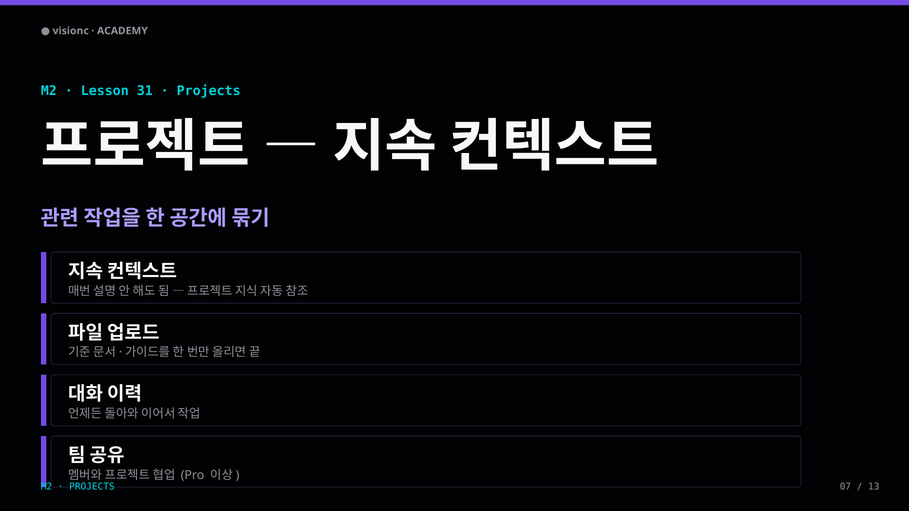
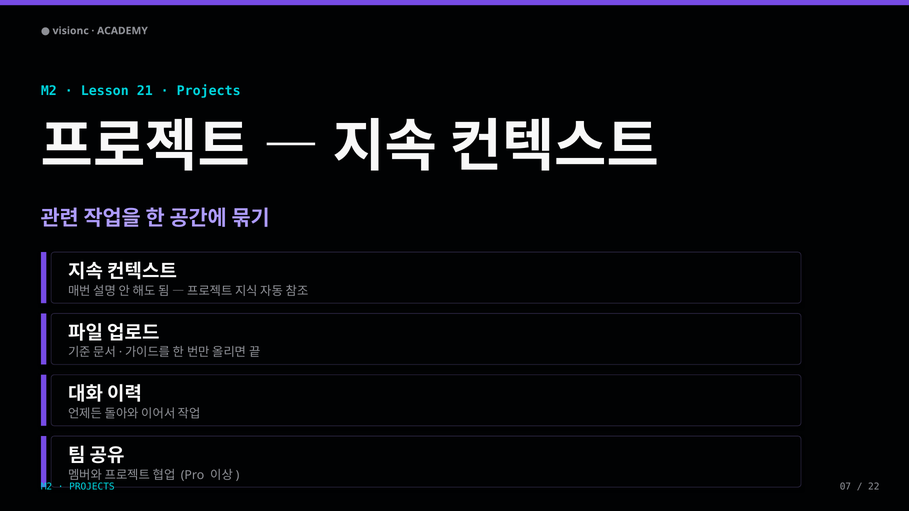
31: 31 -> 21 (145, 91)
13: 13 -> 22 (874, 487)
